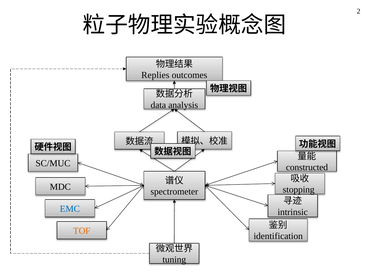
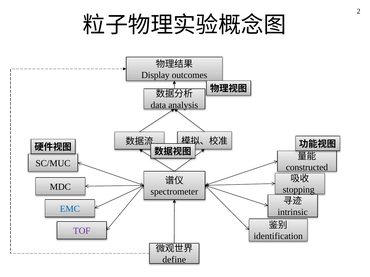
Replies: Replies -> Display (155, 75)
TOF colour: orange -> purple (82, 231)
tuning: tuning -> define (174, 260)
